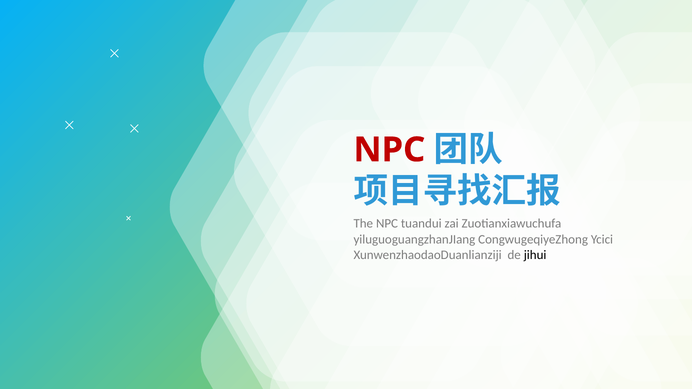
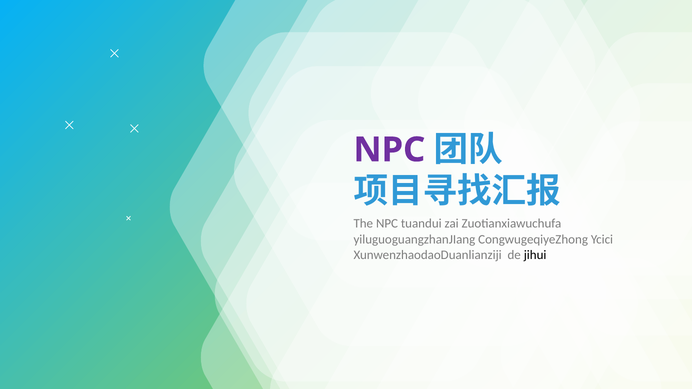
NPC colour: red -> purple (389, 150)
